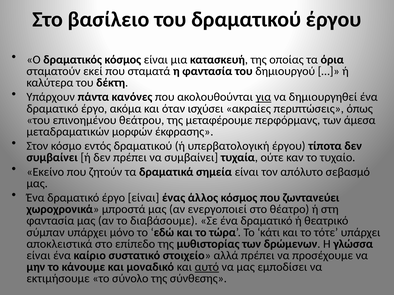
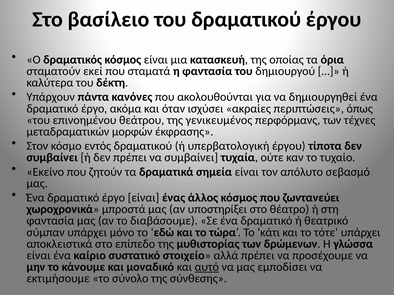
για underline: present -> none (263, 97)
μεταφέρουμε: μεταφέρουμε -> γενικευμένος (219, 120)
άμεσα: άμεσα -> τέχνες (360, 120)
ενεργοποιεί: ενεργοποιεί -> υποστηρίξει (217, 210)
